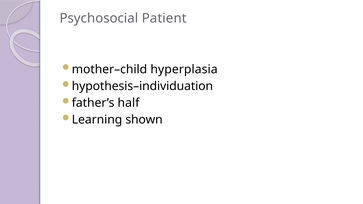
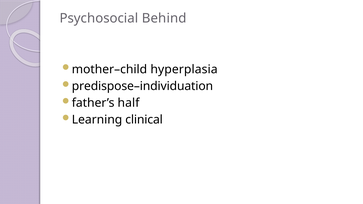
Patient: Patient -> Behind (164, 18)
hypothesis–individuation: hypothesis–individuation -> predispose–individuation (142, 86)
shown: shown -> clinical (144, 120)
